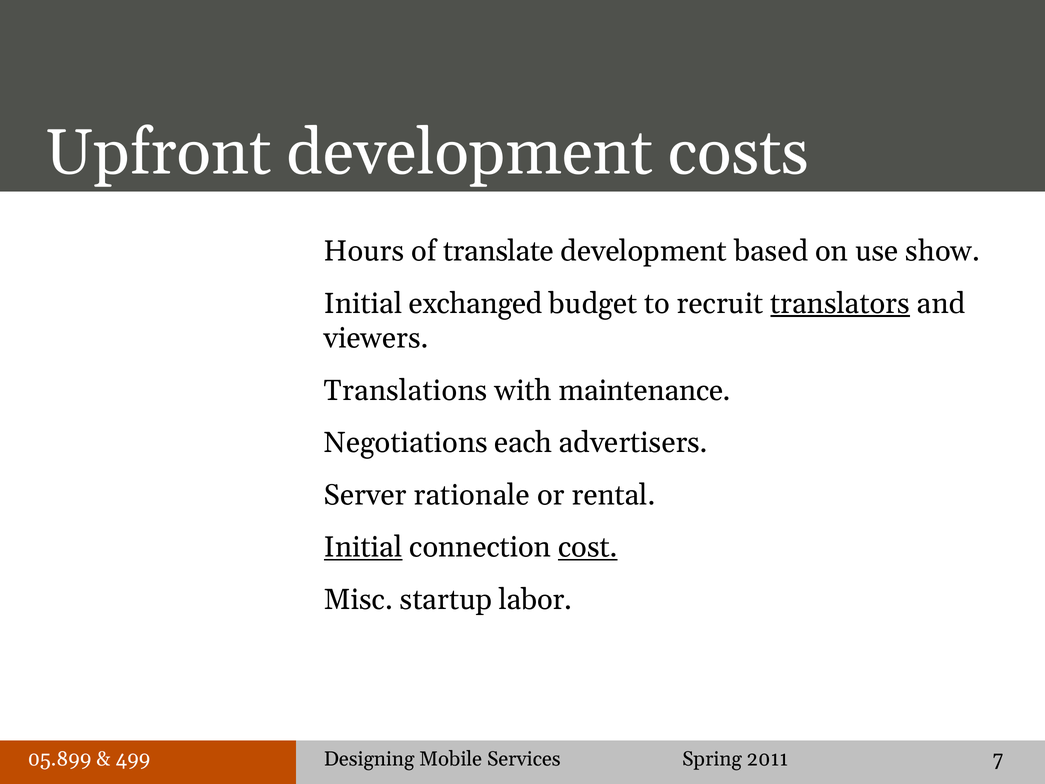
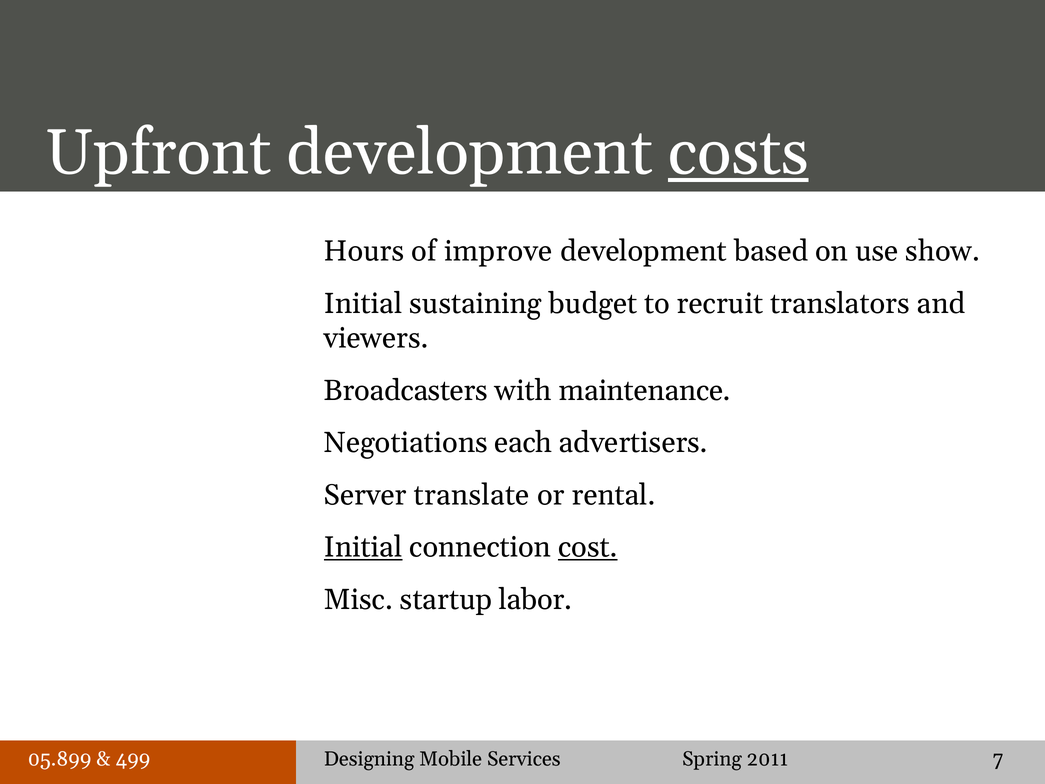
costs underline: none -> present (738, 153)
translate: translate -> improve (498, 251)
exchanged: exchanged -> sustaining (476, 303)
translators underline: present -> none (840, 303)
Translations: Translations -> Broadcasters (406, 390)
rationale: rationale -> translate (472, 495)
